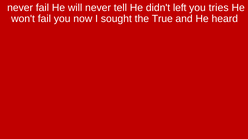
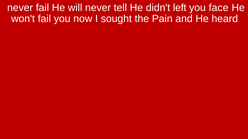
tries: tries -> face (219, 8)
True: True -> Pain (162, 19)
